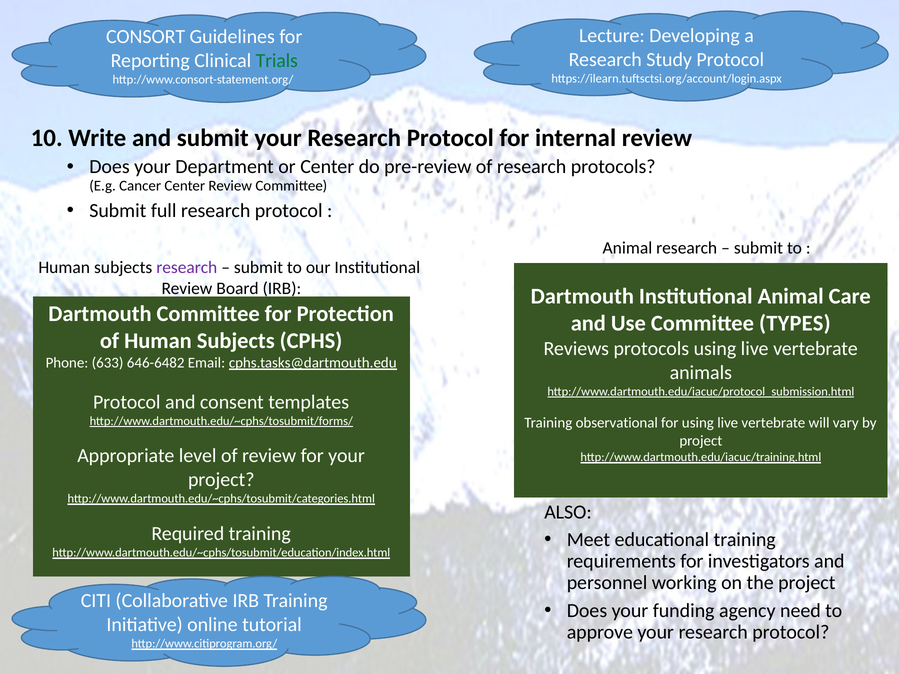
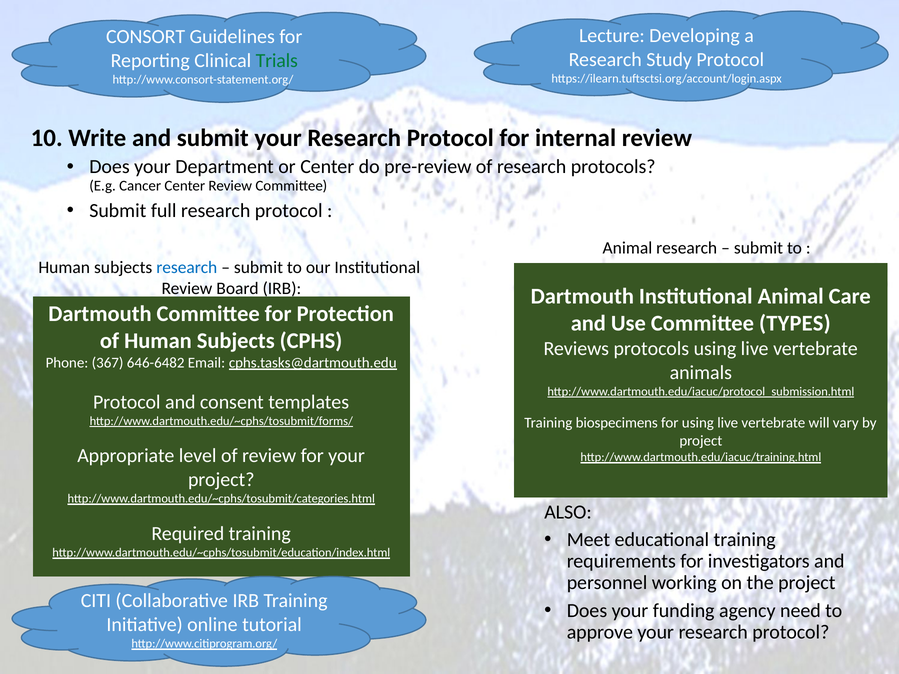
research colour: purple -> blue (187, 268)
633: 633 -> 367 (108, 363)
observational: observational -> biospecimens (617, 423)
